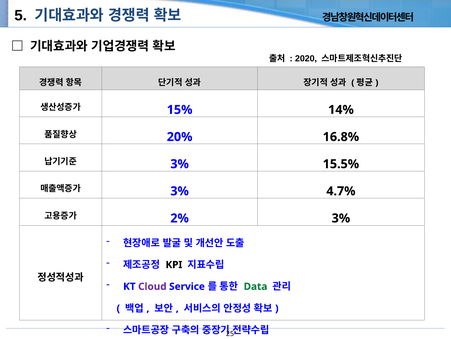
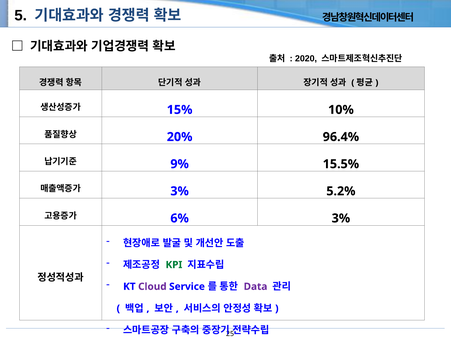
14%: 14% -> 10% (341, 110)
16.8%: 16.8% -> 96.4% (341, 137)
3%: 3% -> 9% (180, 164)
4.7%: 4.7% -> 5.2% (341, 191)
2%: 2% -> 6% (180, 218)
KPI colour: black -> green (174, 264)
Data colour: green -> purple (256, 286)
